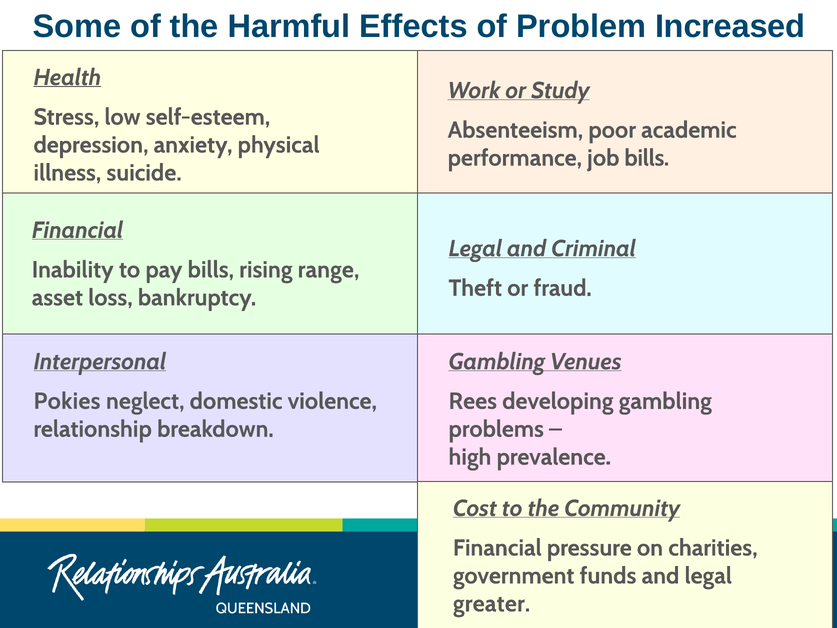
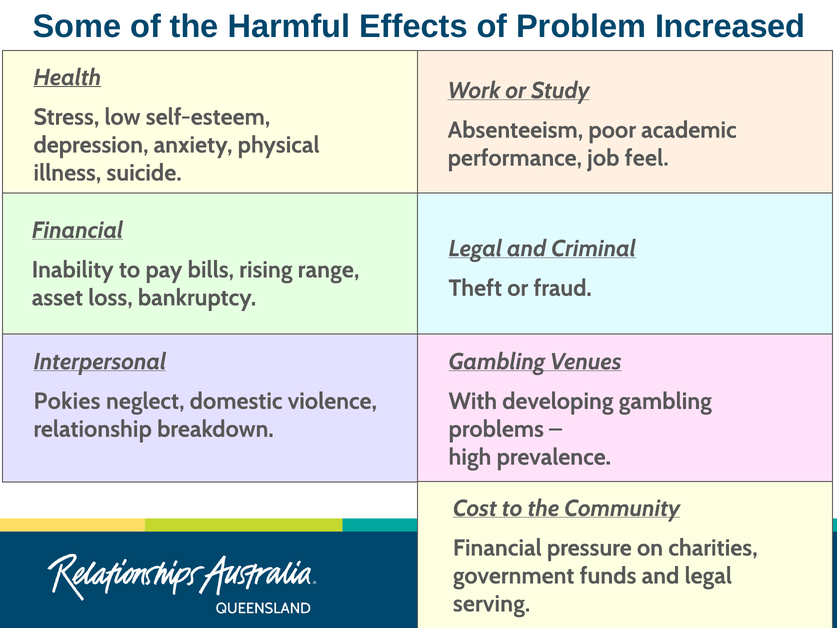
job bills: bills -> feel (647, 158)
Rees: Rees -> With (473, 401)
greater: greater -> serving (492, 603)
